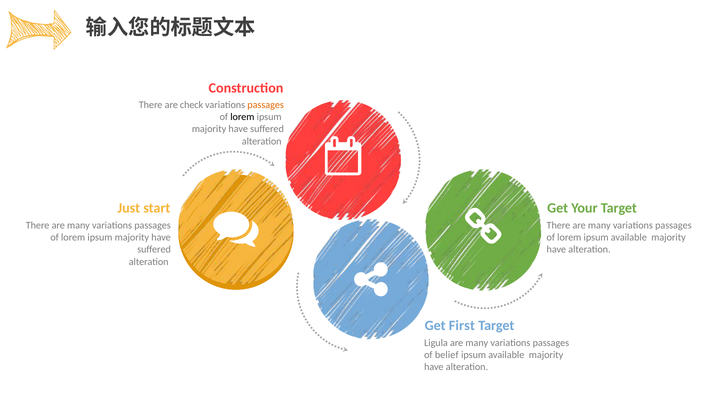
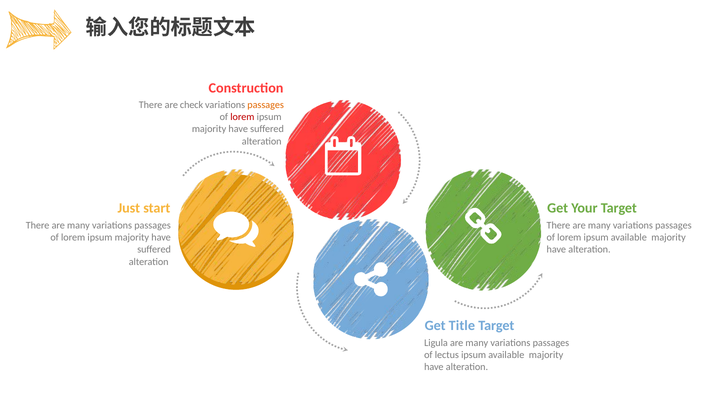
lorem colour: black -> red (242, 117)
First: First -> Title (462, 326)
belief: belief -> lectus (447, 355)
